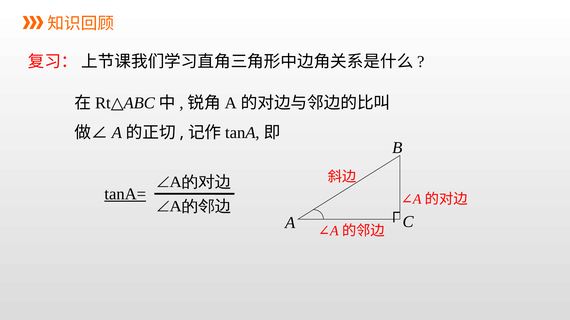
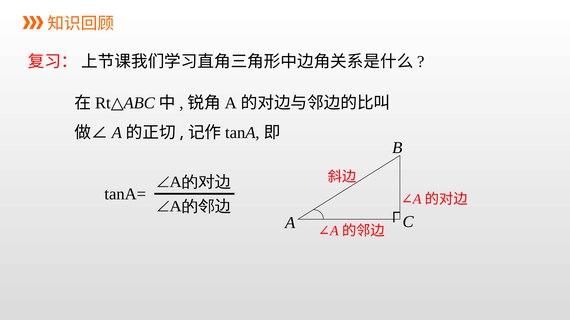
tanA= underline: present -> none (125, 194)
